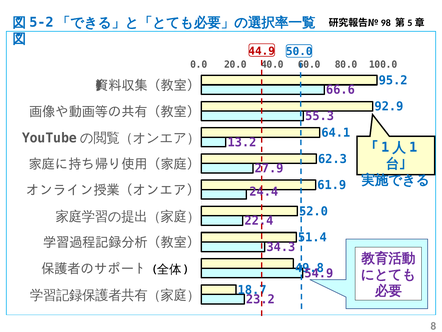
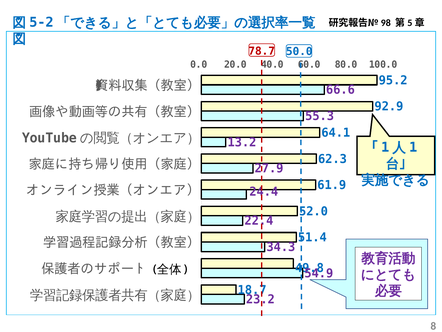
44.9: 44.9 -> 78.7 (262, 51)
